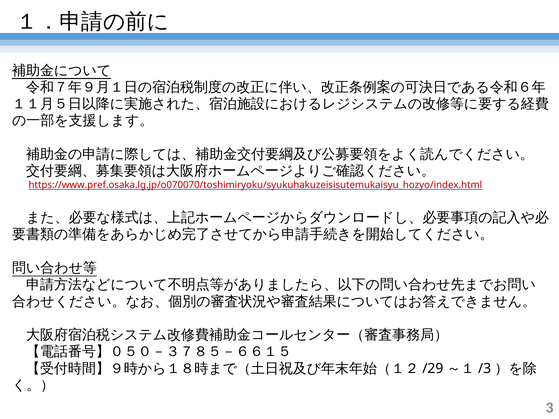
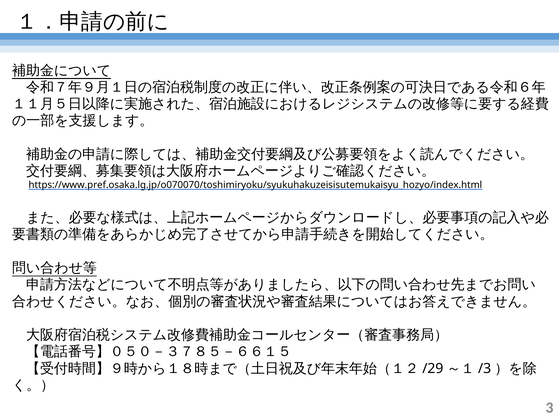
https://www.pref.osaka.lg.jp/o070070/toshimiryoku/syukuhakuzeisisutemukaisyu_hozyo/index.html colour: red -> black (255, 185)
